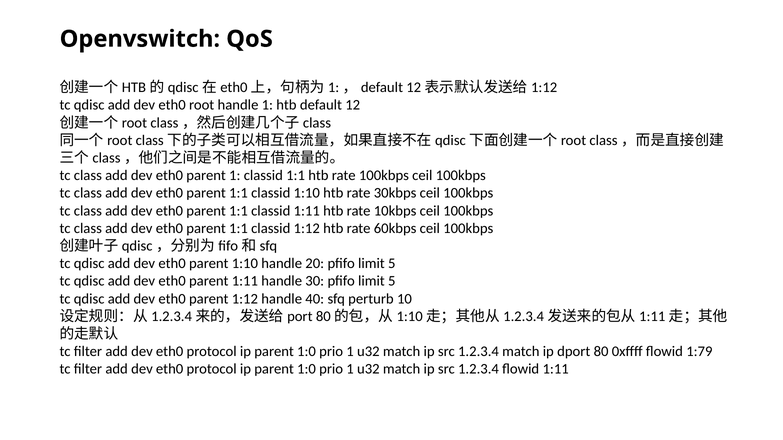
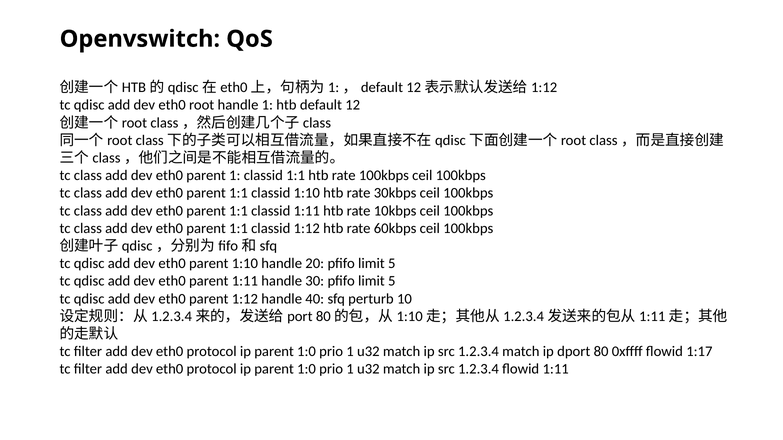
1:79: 1:79 -> 1:17 (699, 352)
